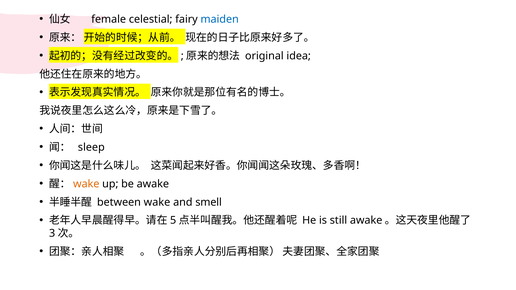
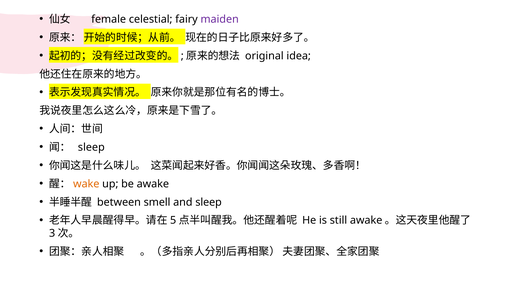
maiden colour: blue -> purple (220, 19)
between wake: wake -> smell (157, 202)
and smell: smell -> sleep (209, 202)
